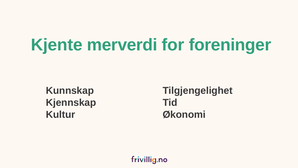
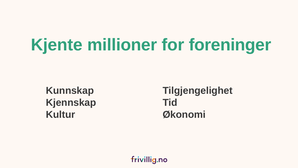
merverdi: merverdi -> millioner (122, 45)
